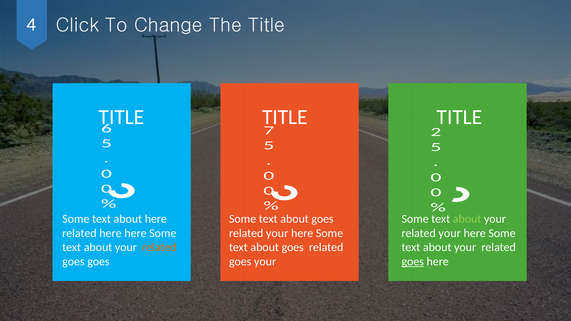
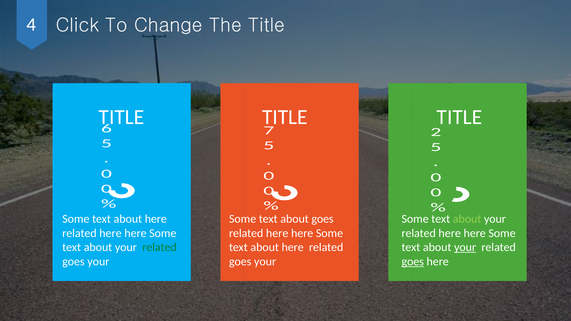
your: your -> here (277, 233)
your: your -> here (450, 233)
related colour: orange -> green (159, 247)
goes: goes -> here (293, 247)
your underline: none -> present (465, 247)
goes: goes -> your (98, 262)
